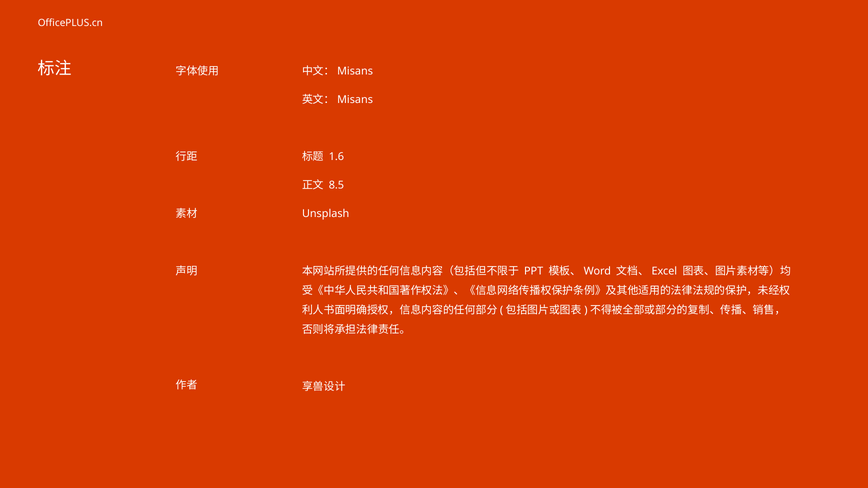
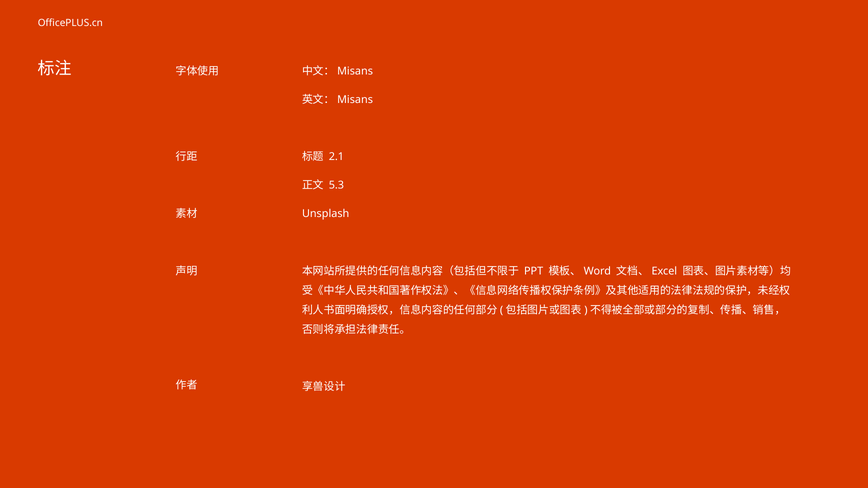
1.6: 1.6 -> 2.1 (336, 157)
8.5: 8.5 -> 5.3 (336, 185)
